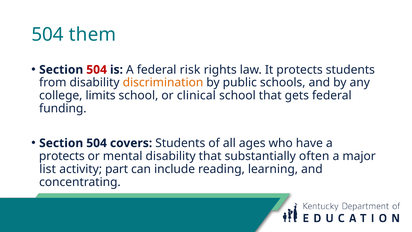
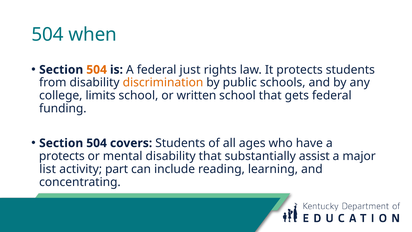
them: them -> when (93, 35)
504 colour: red -> orange (97, 70)
risk: risk -> just (190, 70)
clinical: clinical -> written (196, 96)
often: often -> assist (314, 156)
